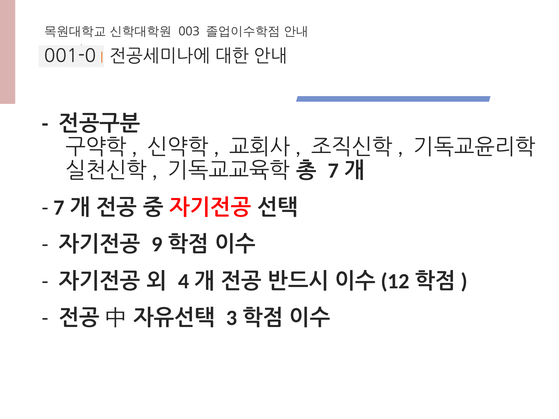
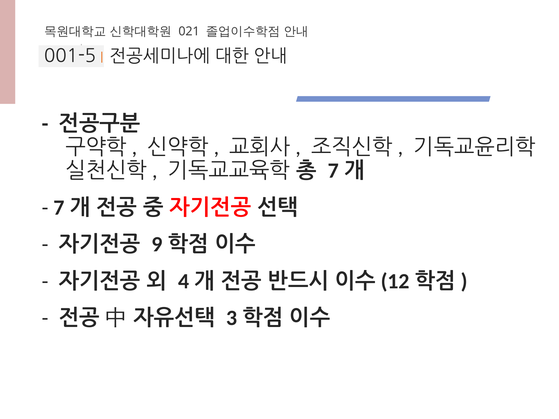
003: 003 -> 021 (189, 31)
001-0: 001-0 -> 001-5 (70, 56)
